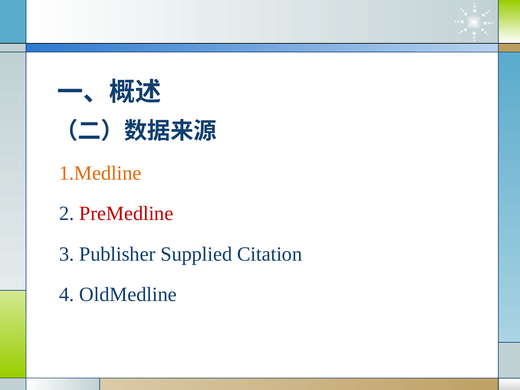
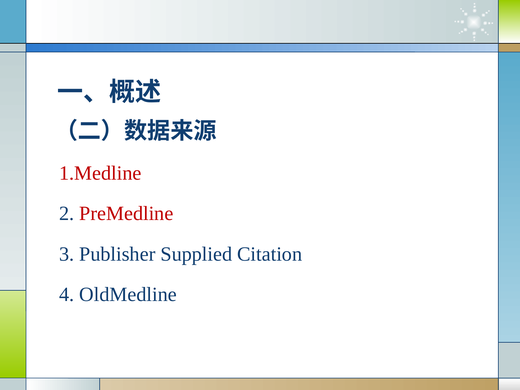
1.Medline colour: orange -> red (100, 173)
